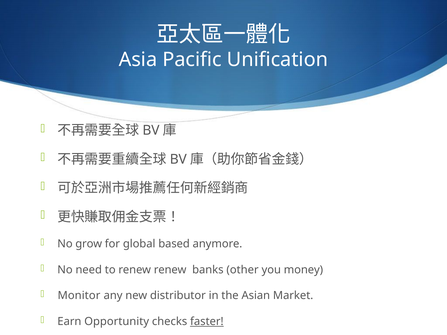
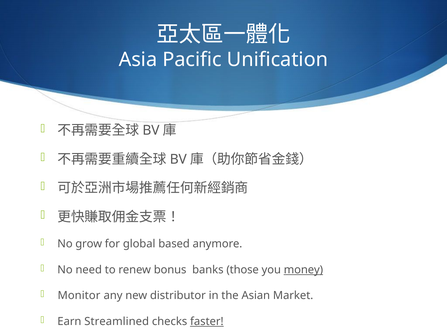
renew renew: renew -> bonus (170, 270)
other: other -> those (243, 270)
money underline: none -> present (303, 270)
Opportunity: Opportunity -> Streamlined (117, 322)
